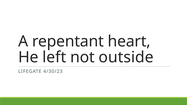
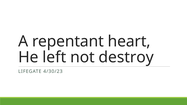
outside: outside -> destroy (126, 57)
